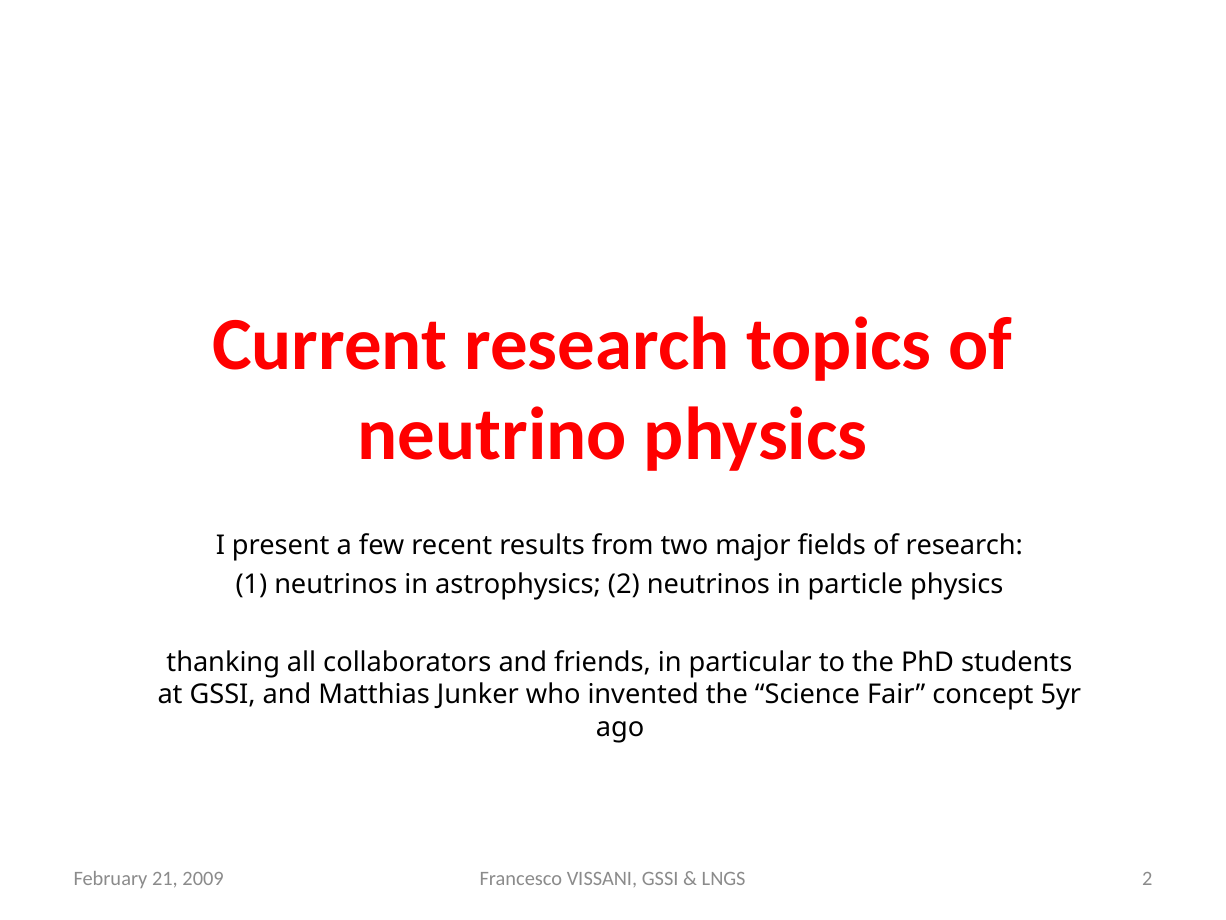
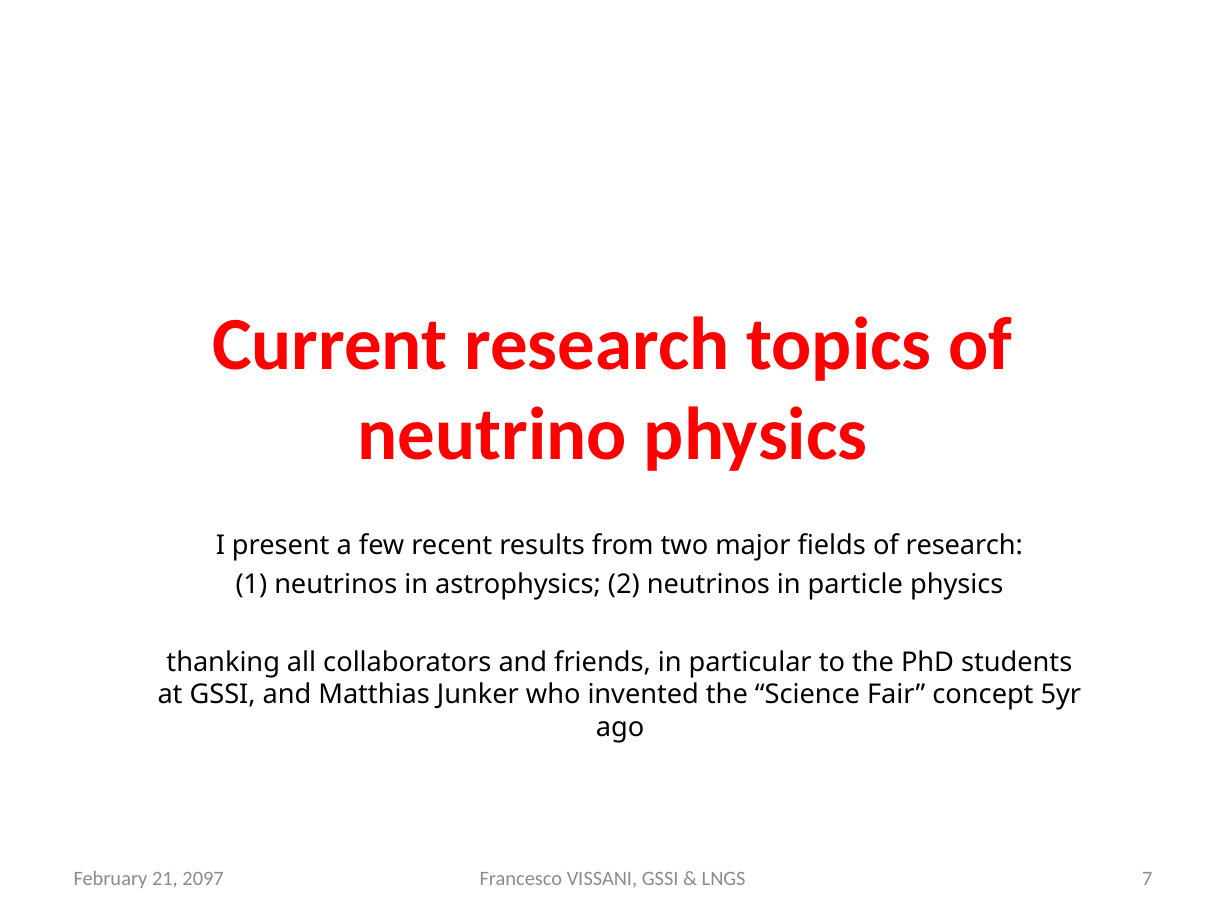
LNGS 2: 2 -> 7 (1147, 878)
2009: 2009 -> 2097 (203, 878)
